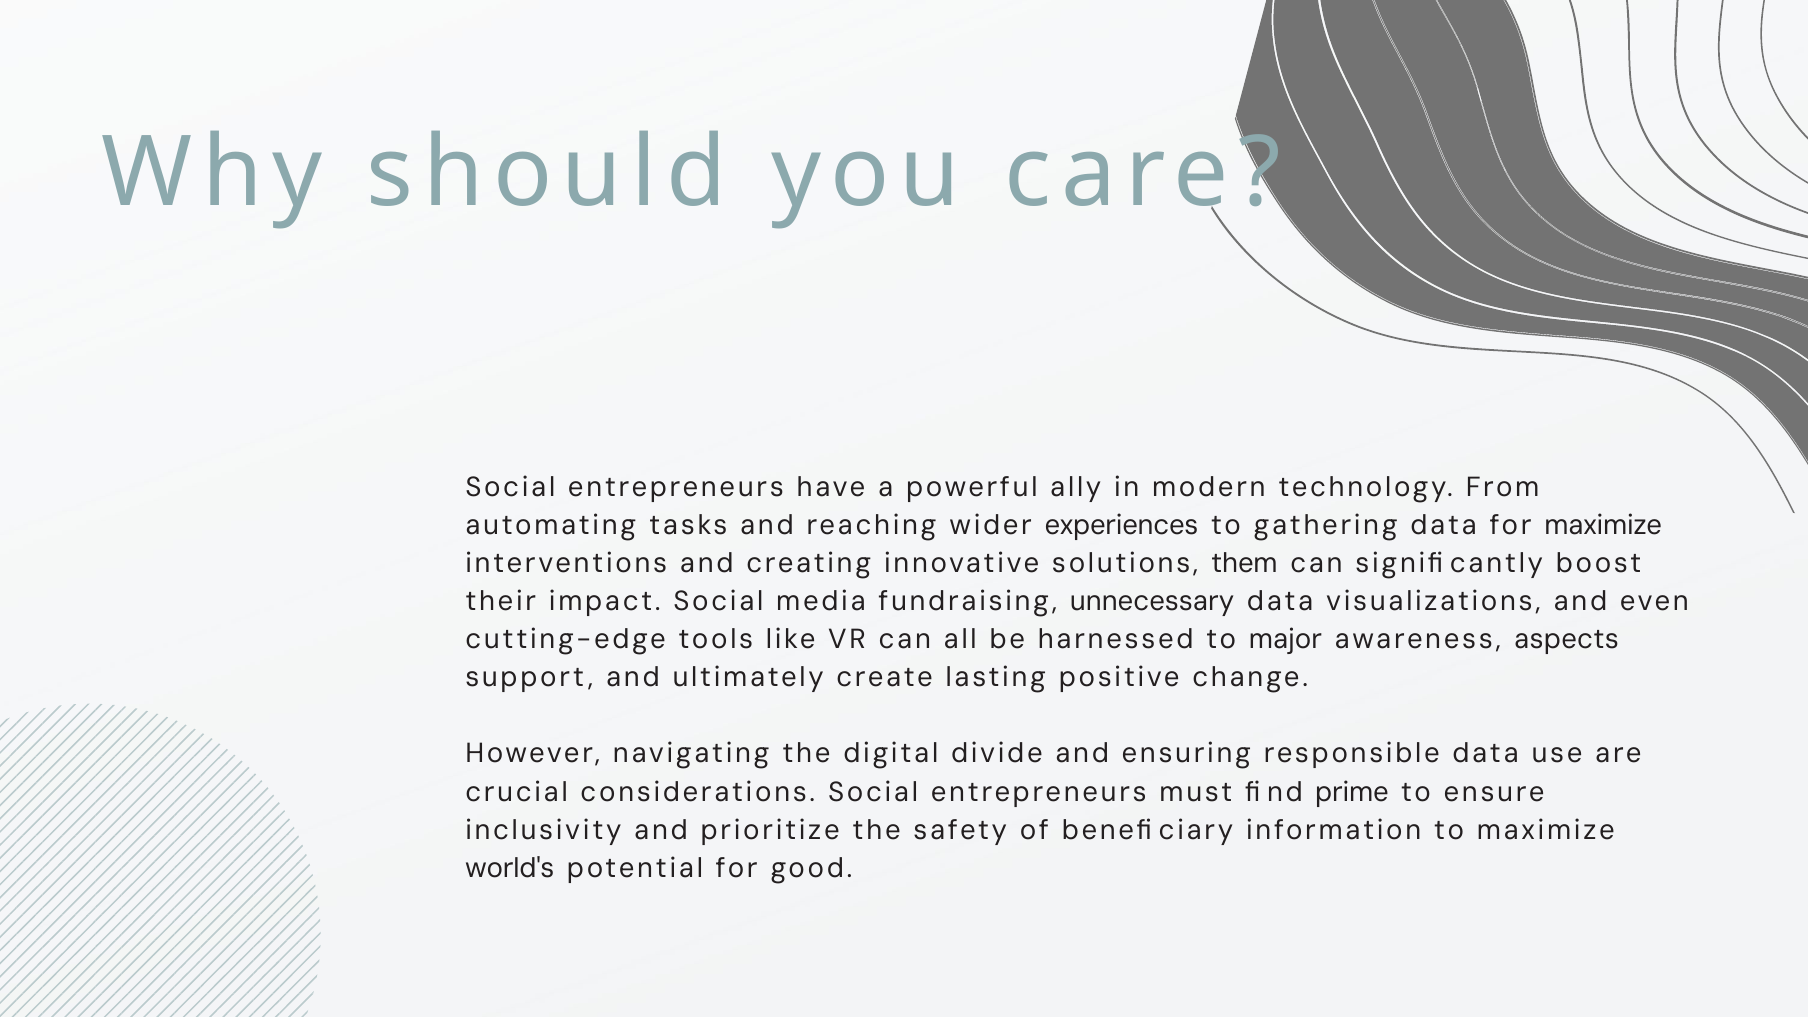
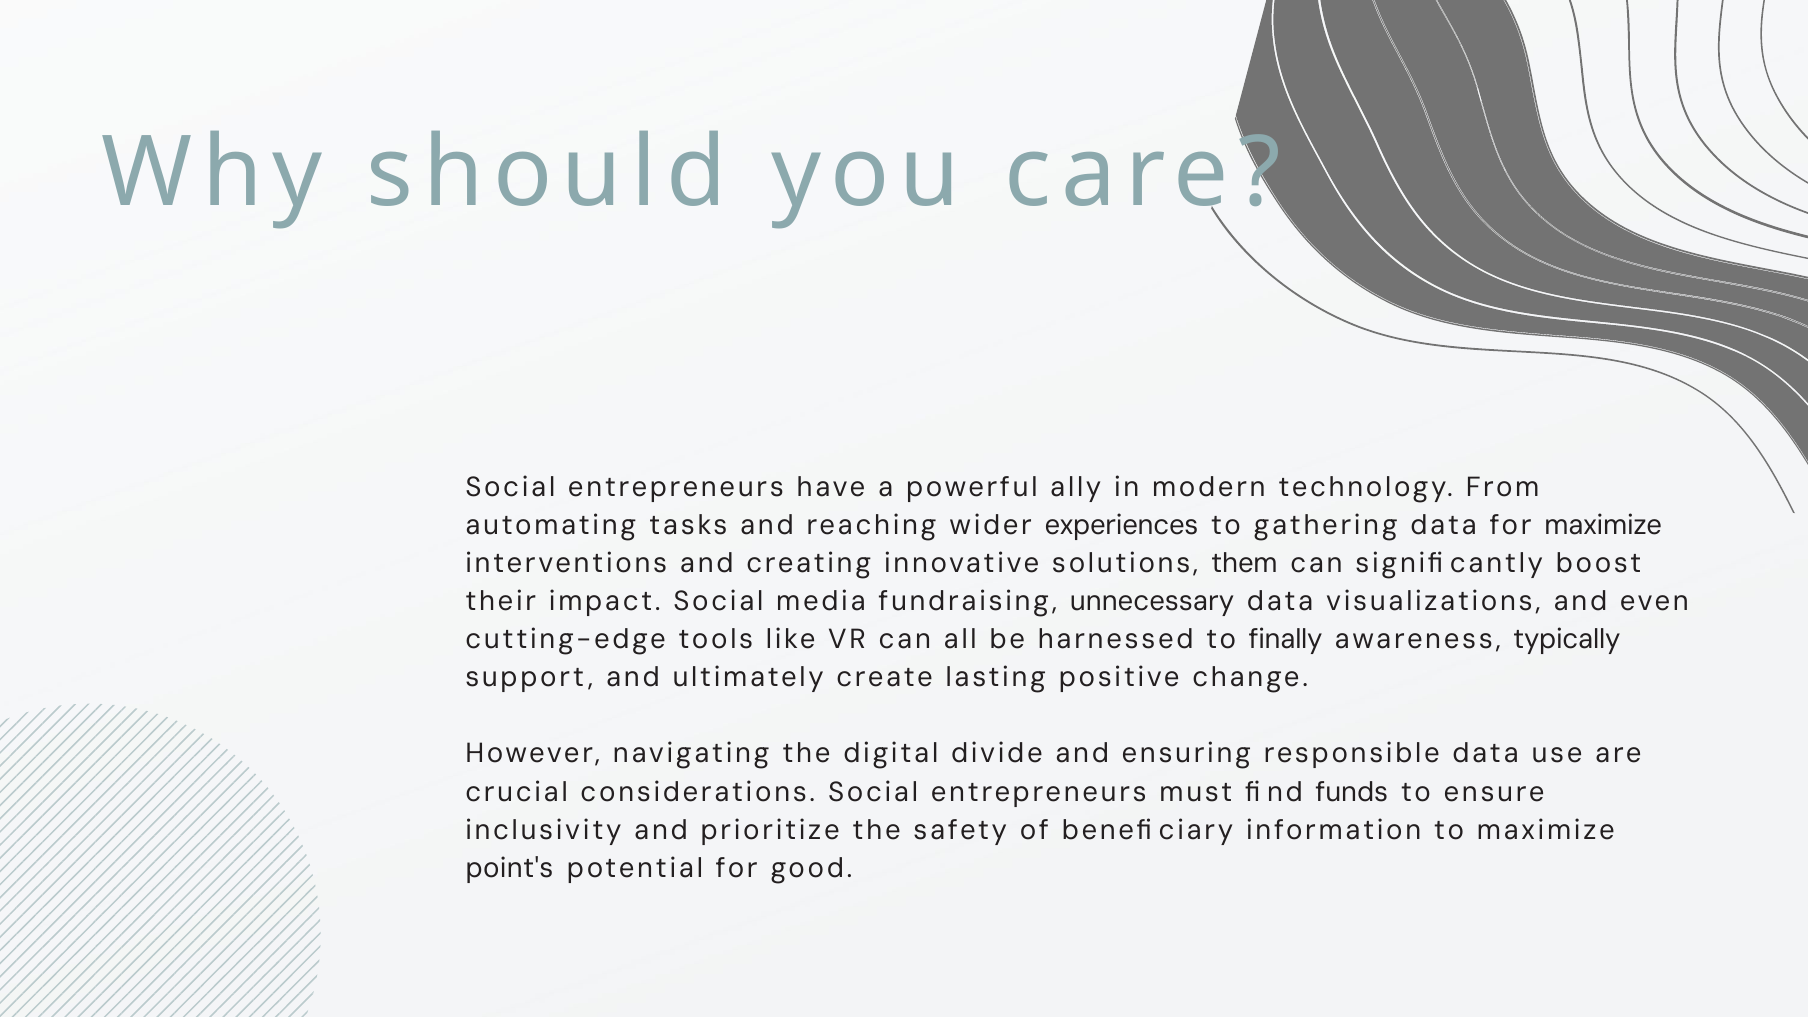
major: major -> finally (1286, 640)
aspects: aspects -> typically (1567, 640)
prime: prime -> funds (1352, 792)
world's: world's -> point's (510, 868)
